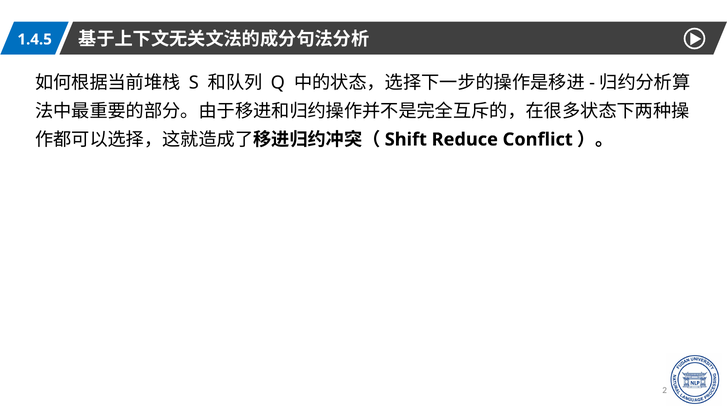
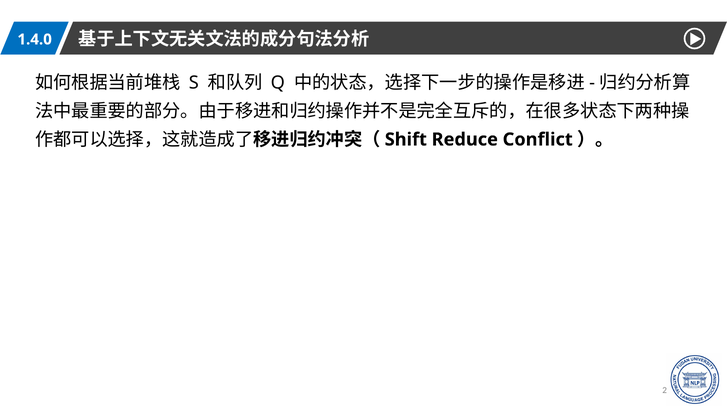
1.4.5: 1.4.5 -> 1.4.0 (35, 39)
